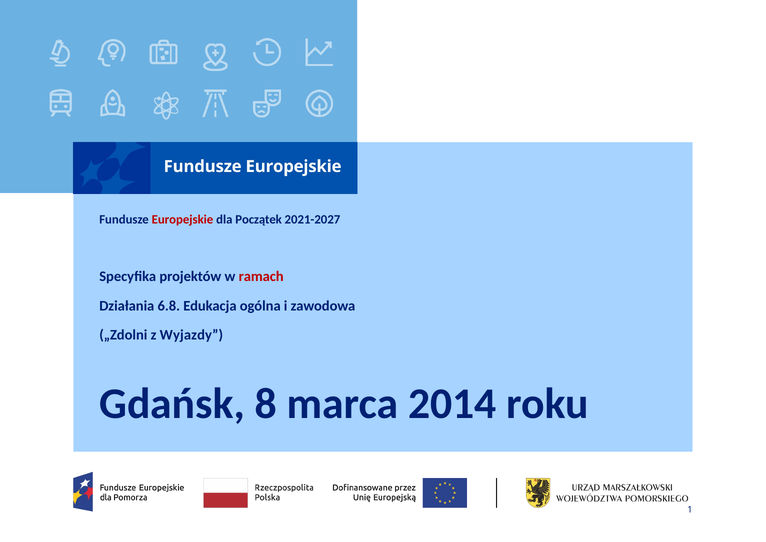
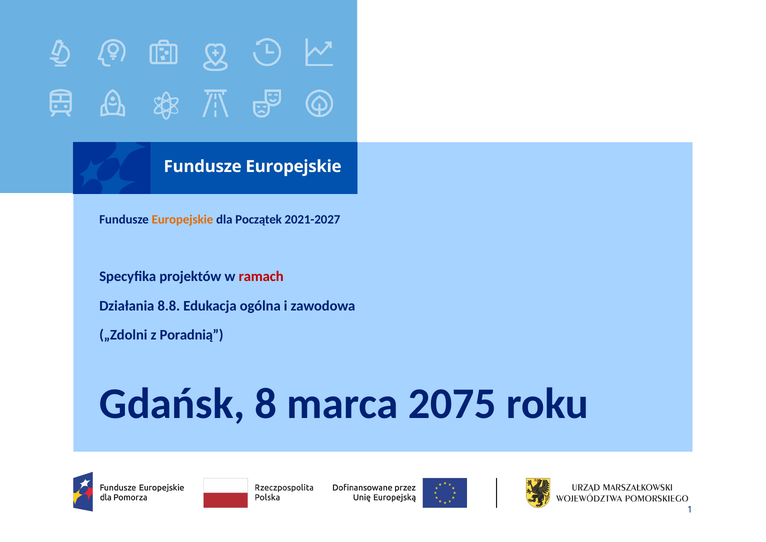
Europejskie colour: red -> orange (182, 219)
6.8: 6.8 -> 8.8 (169, 306)
Wyjazdy: Wyjazdy -> Poradnią (192, 335)
2014: 2014 -> 2075 (452, 403)
